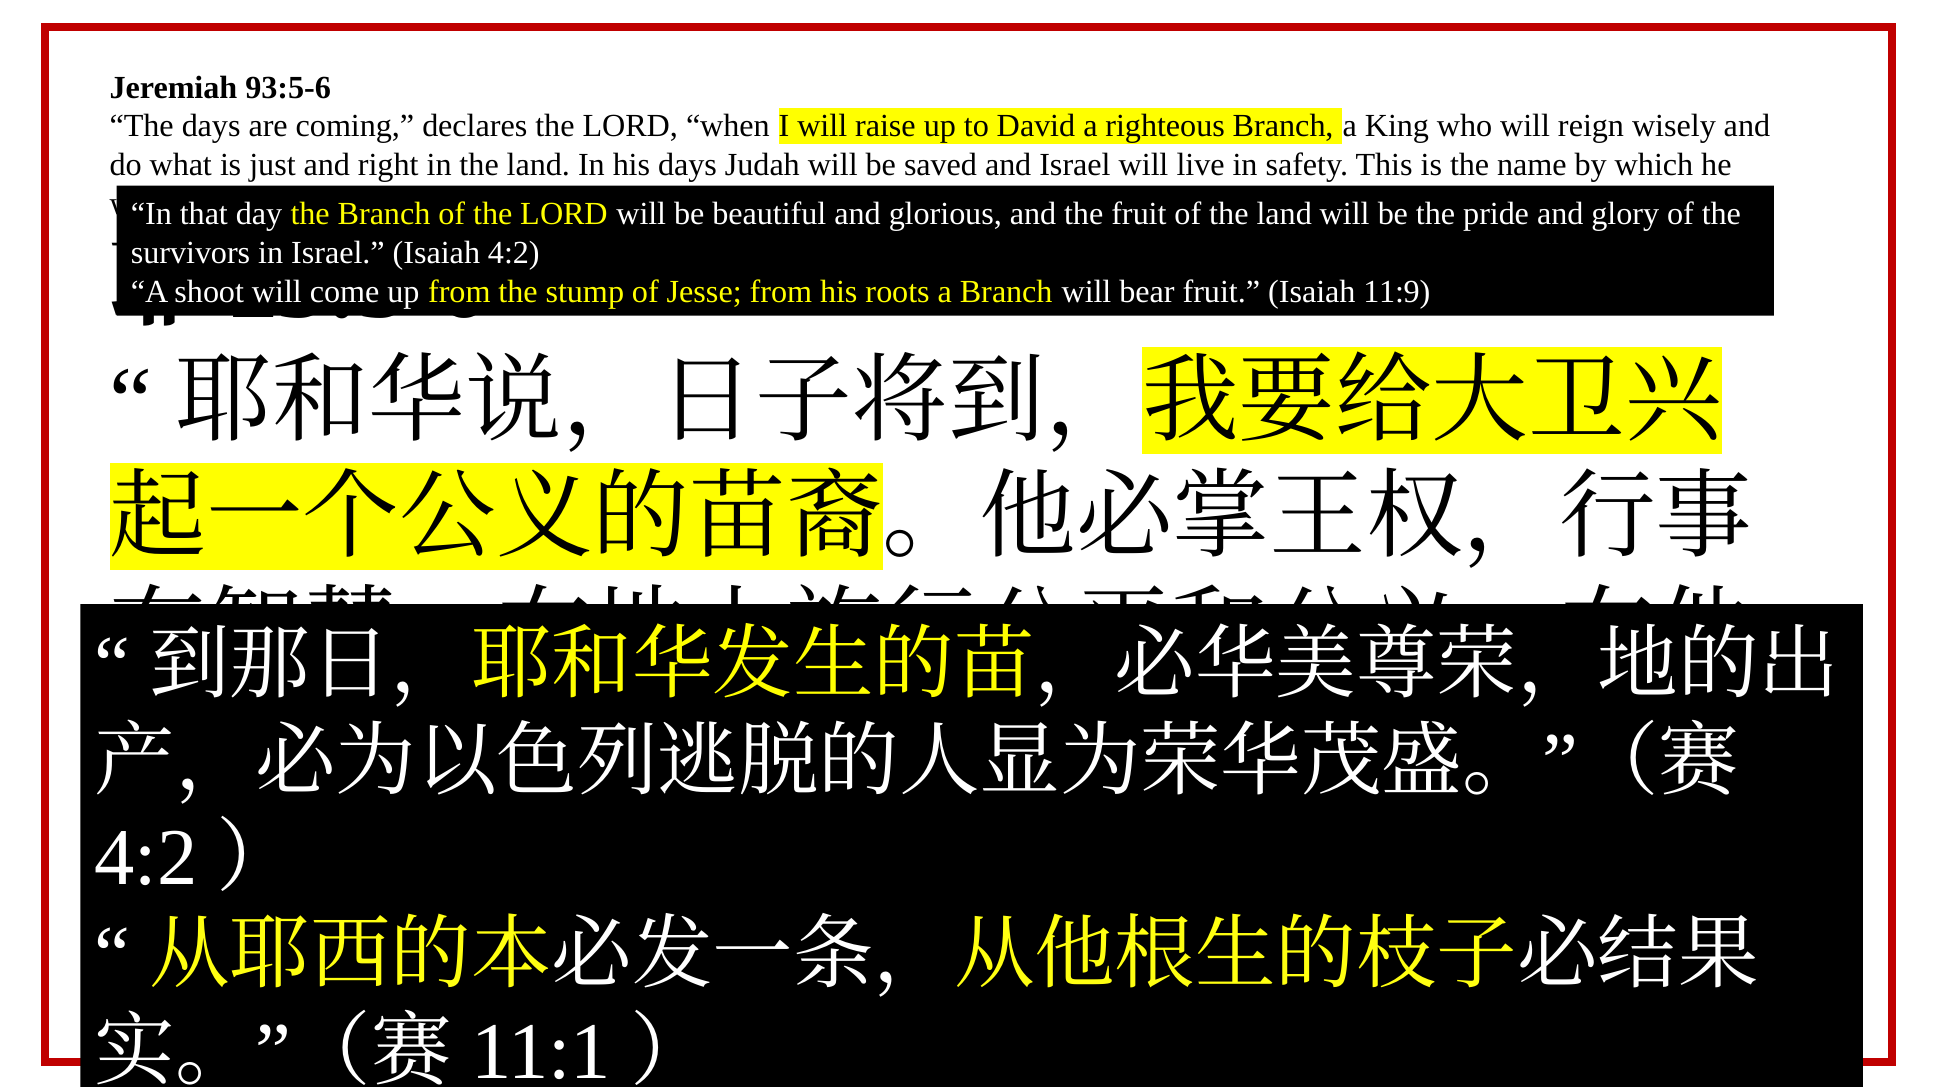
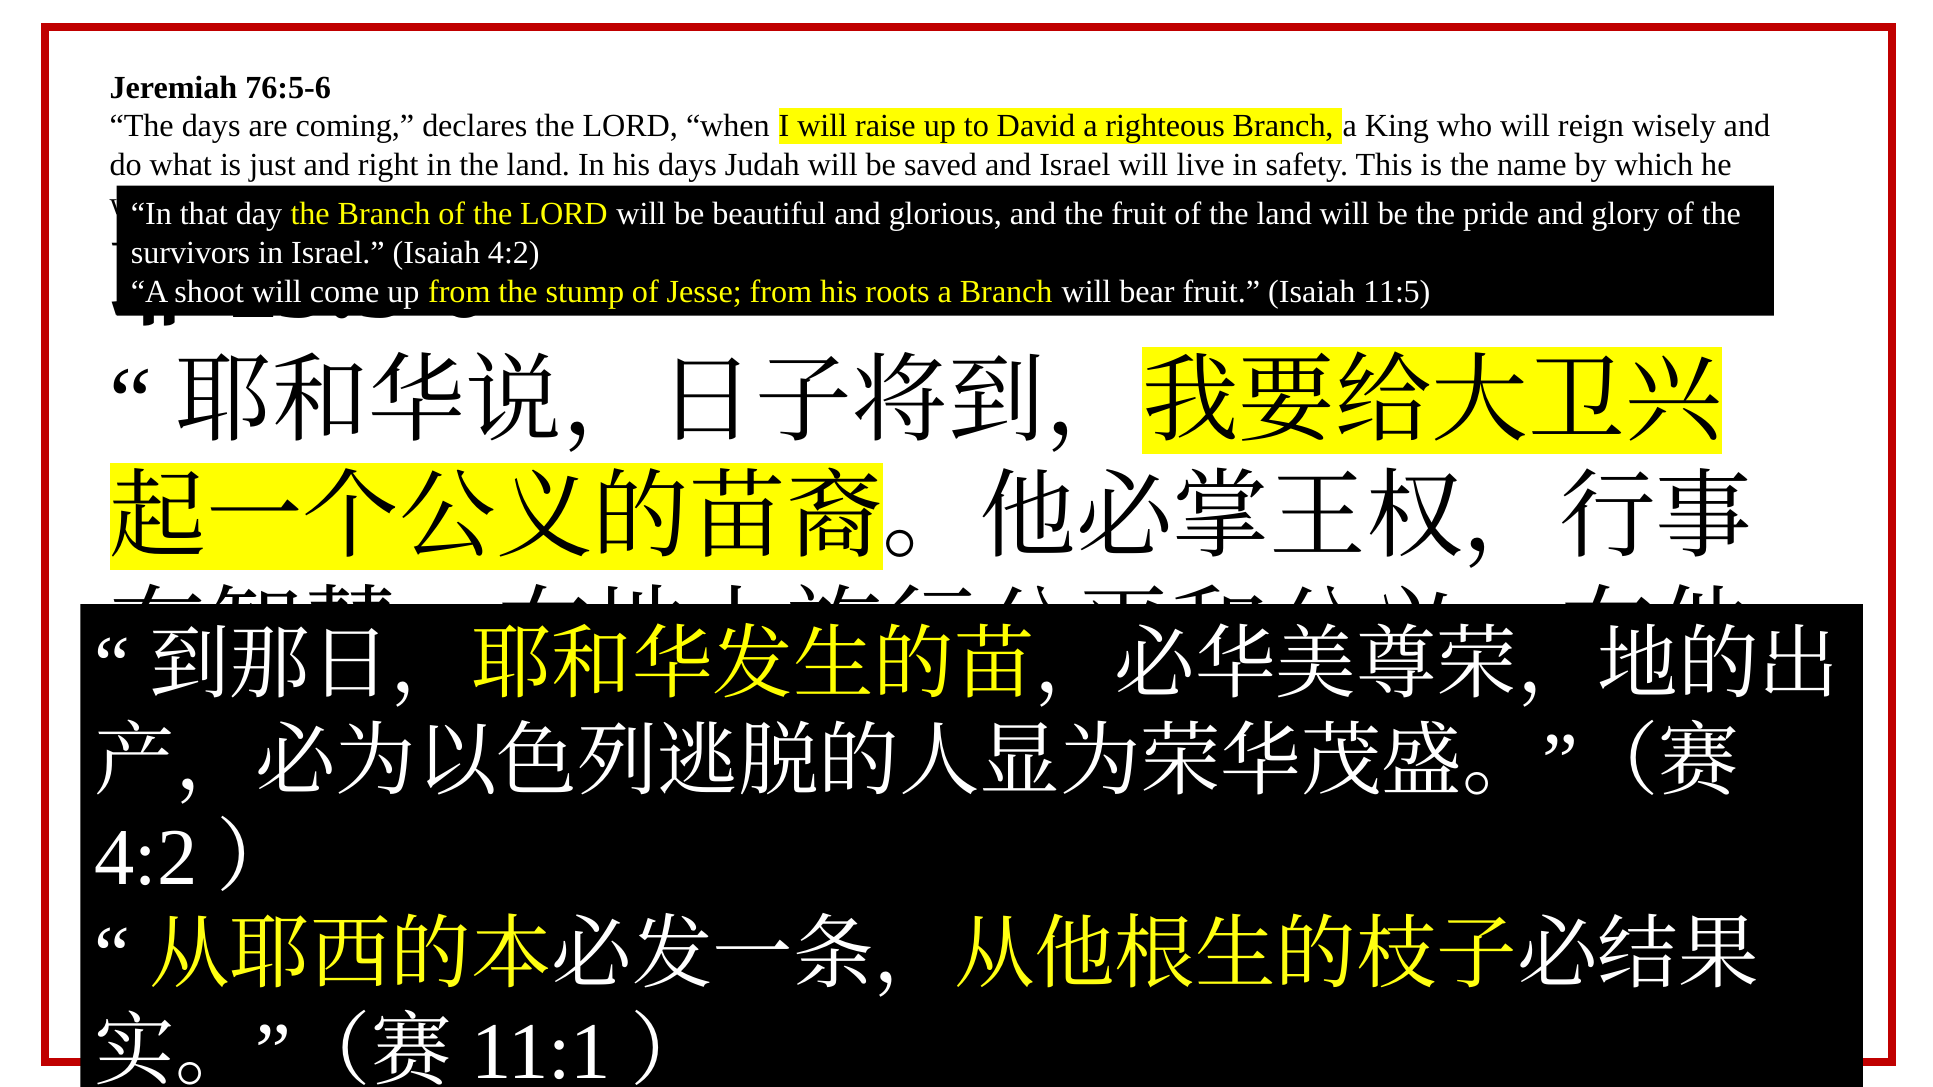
93:5-6: 93:5-6 -> 76:5-6 (288, 88)
11:9: 11:9 -> 11:5 (1397, 292)
